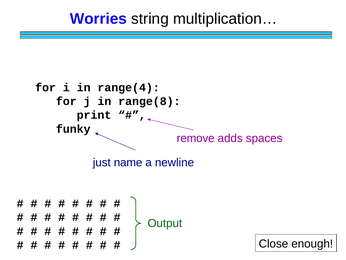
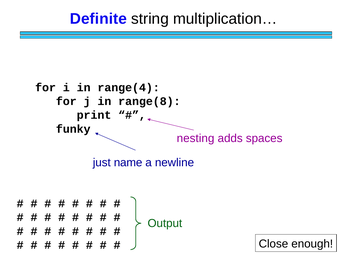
Worries: Worries -> Definite (98, 19)
remove: remove -> nesting (196, 138)
